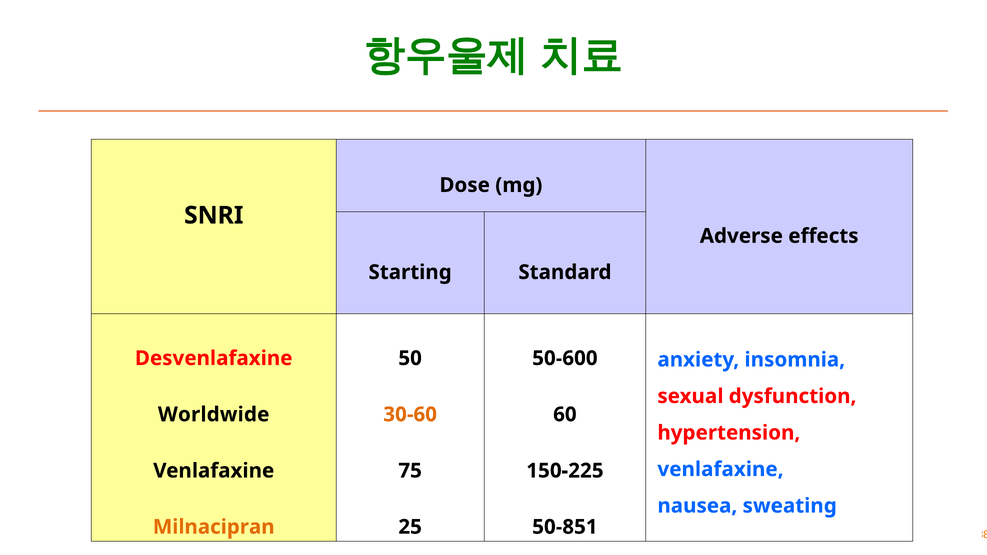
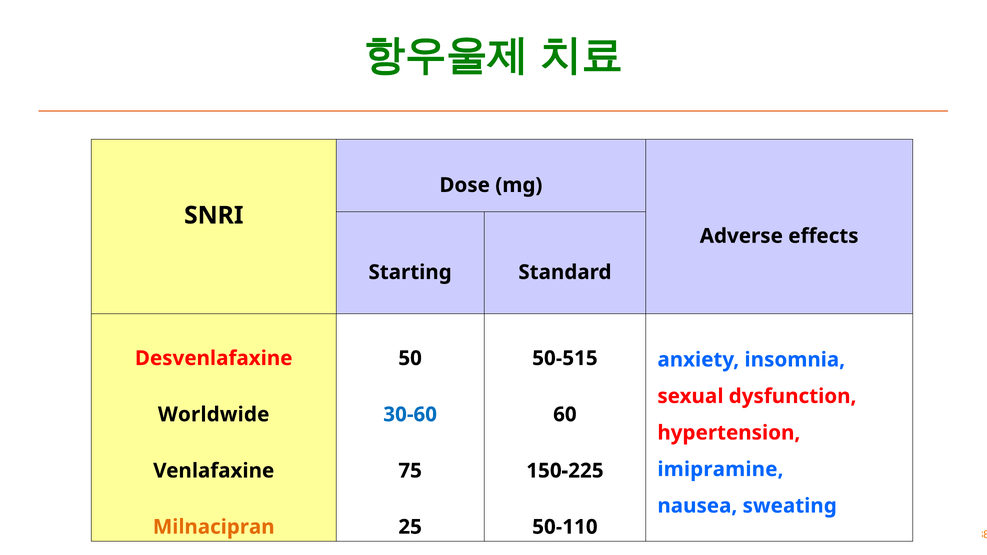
50-600: 50-600 -> 50-515 (565, 358)
30-60 colour: orange -> blue (410, 415)
venlafaxine: venlafaxine -> imipramine (720, 469)
50-851: 50-851 -> 50-110 (565, 527)
